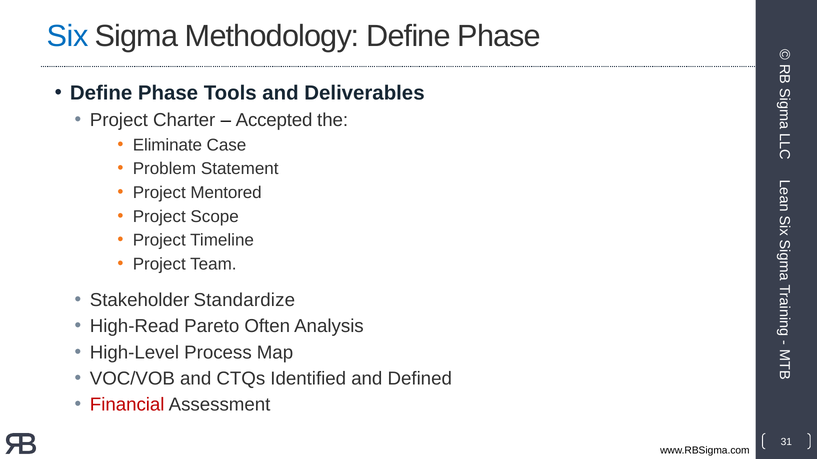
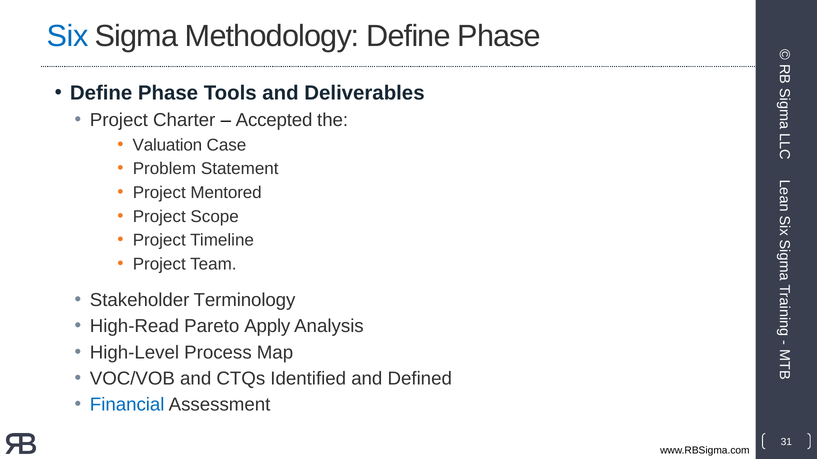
Eliminate: Eliminate -> Valuation (167, 145)
Standardize: Standardize -> Terminology (244, 301)
Often: Often -> Apply (267, 327)
Financial colour: red -> blue (127, 405)
